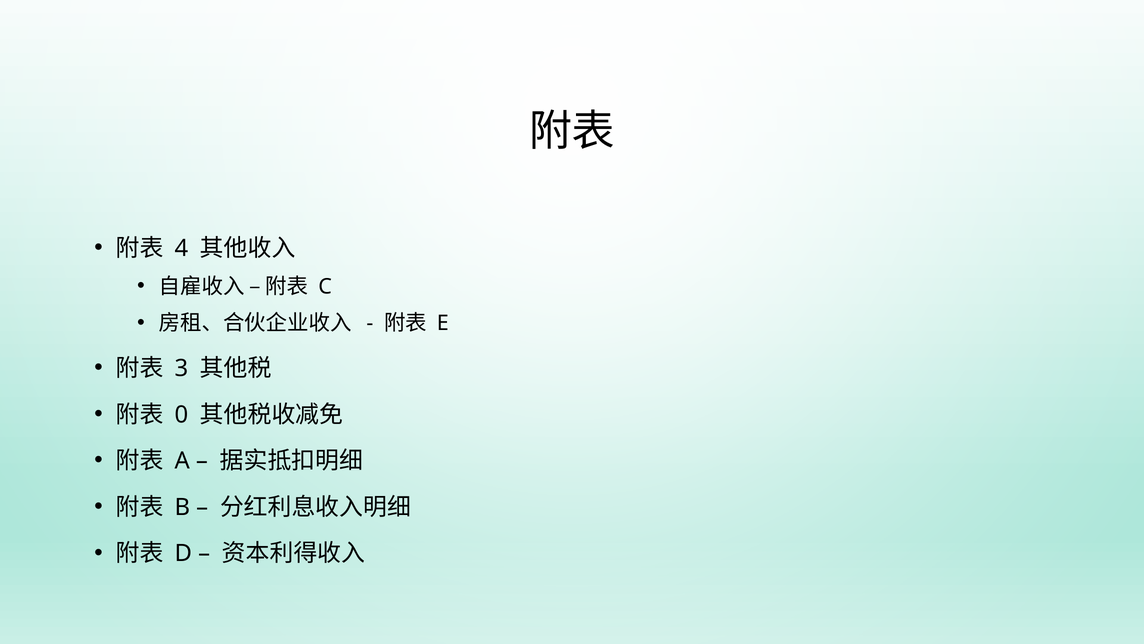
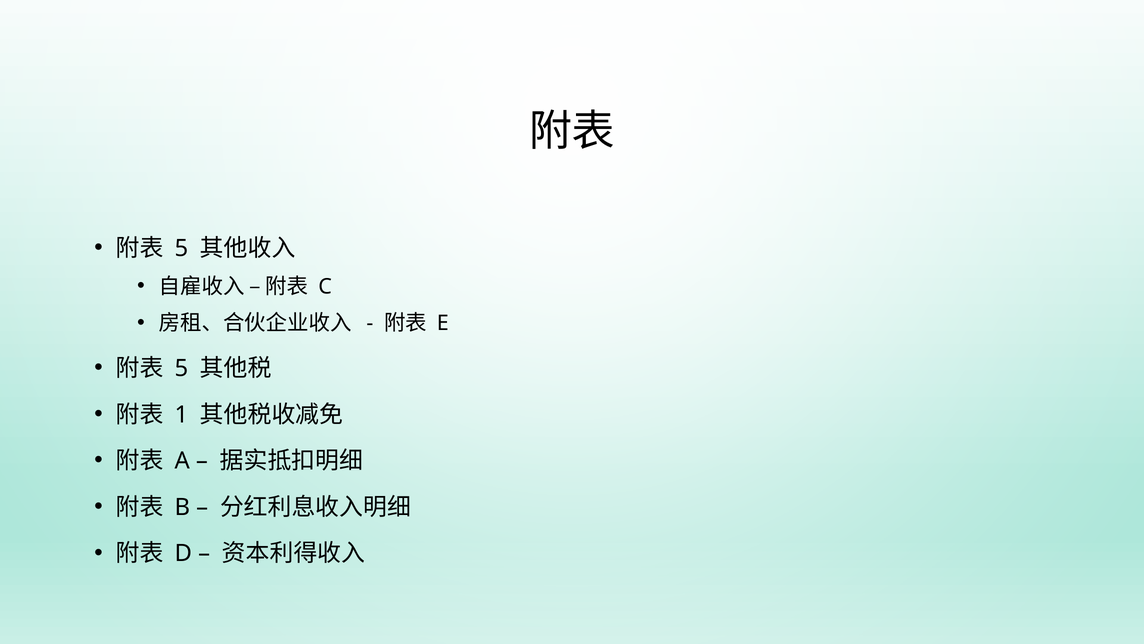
4: 4 -> 5 (181, 248)
3: 3 -> 5 (181, 368)
0: 0 -> 1 (181, 414)
